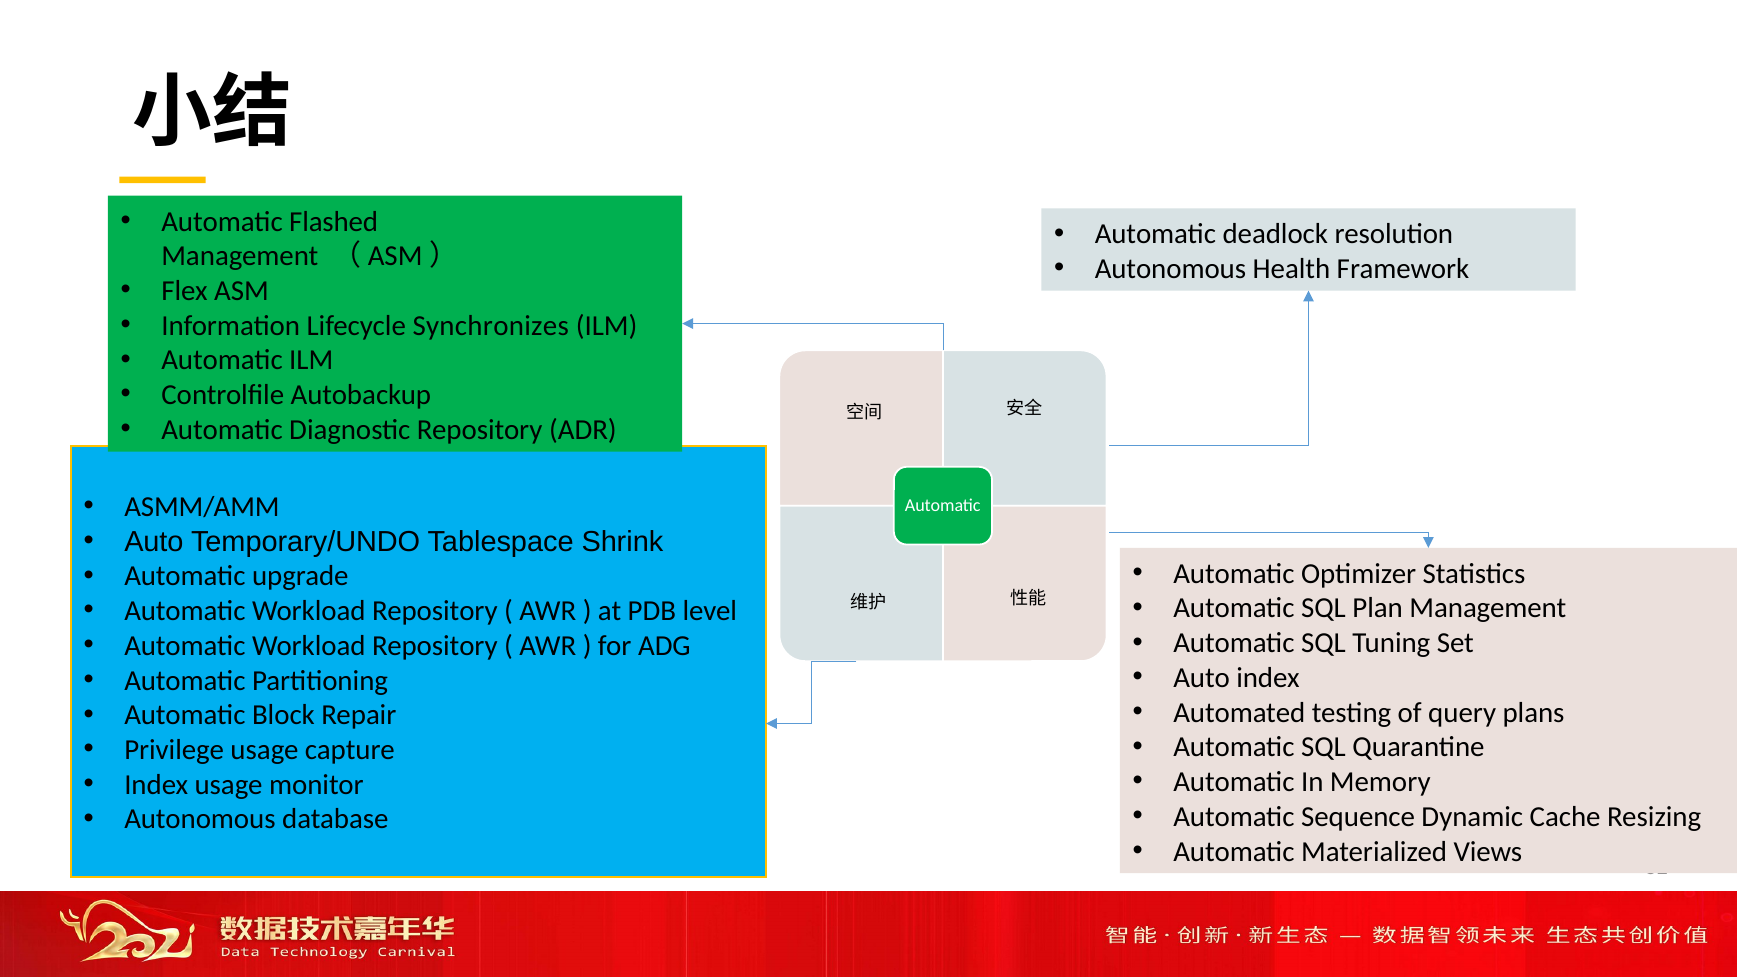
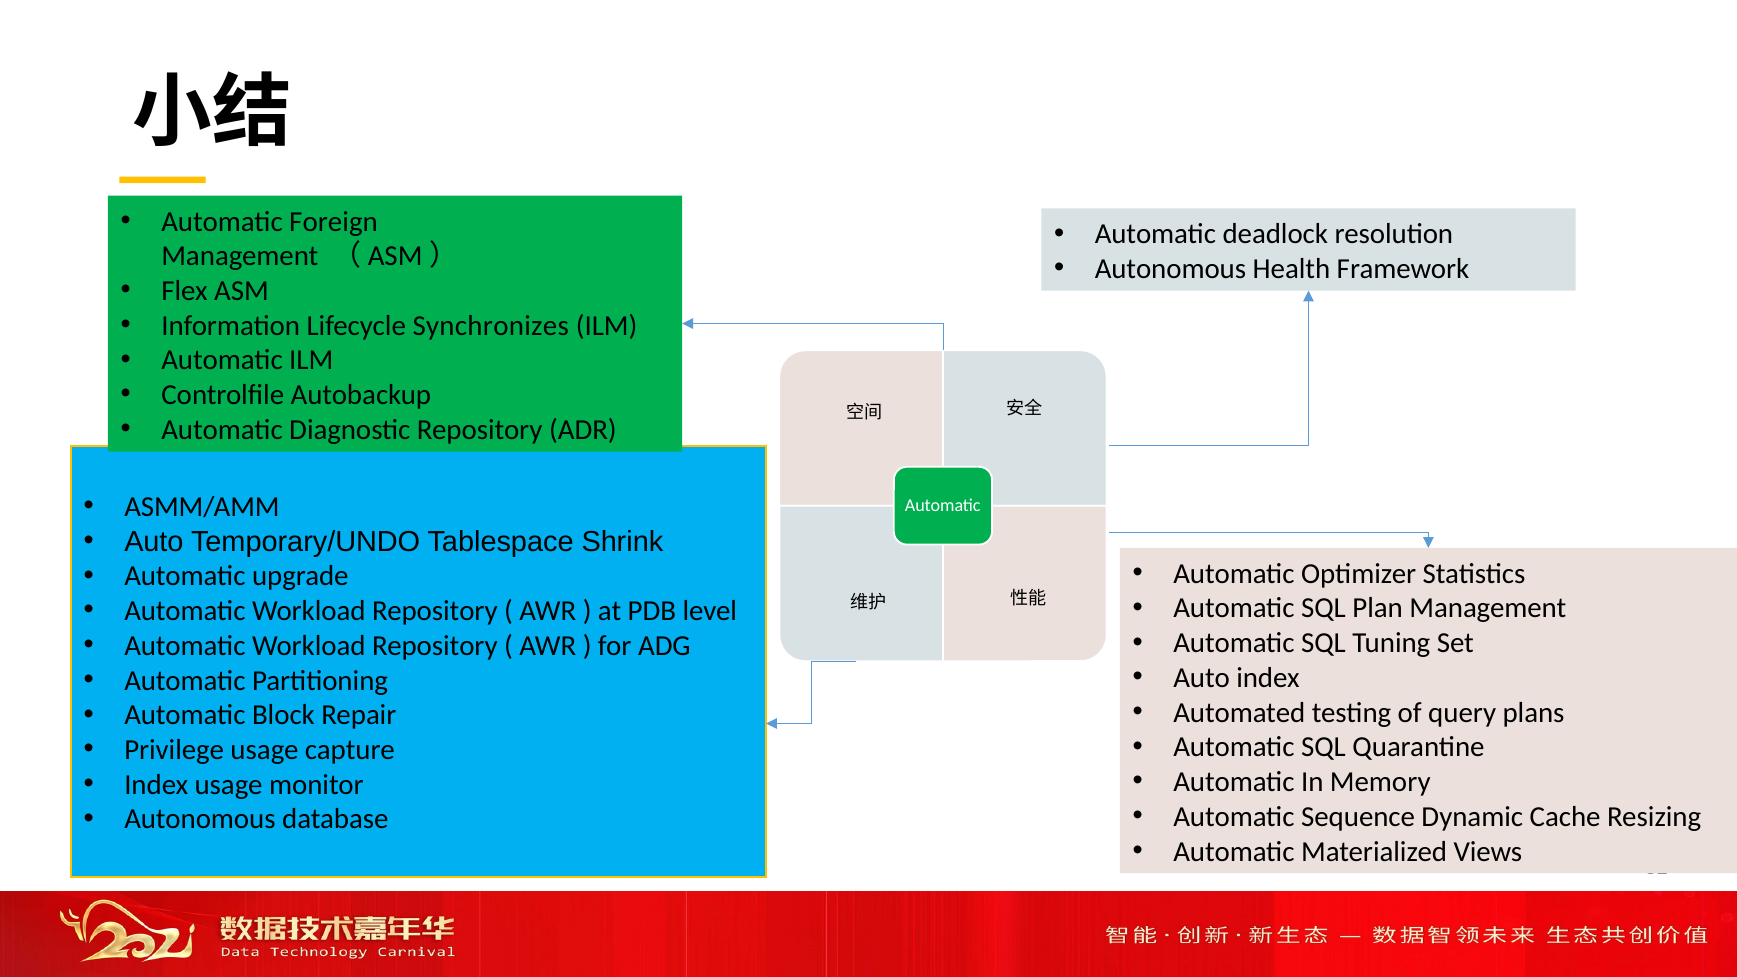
Flashed: Flashed -> Foreign (334, 222)
